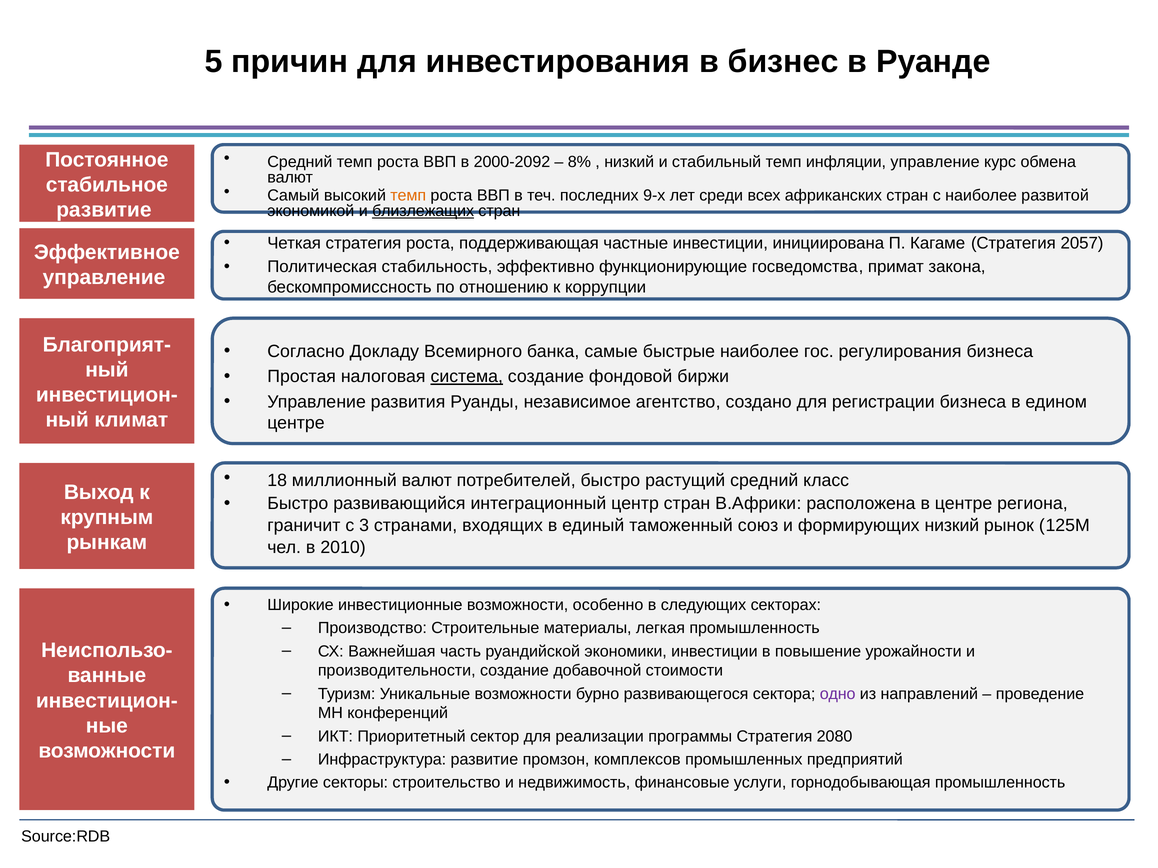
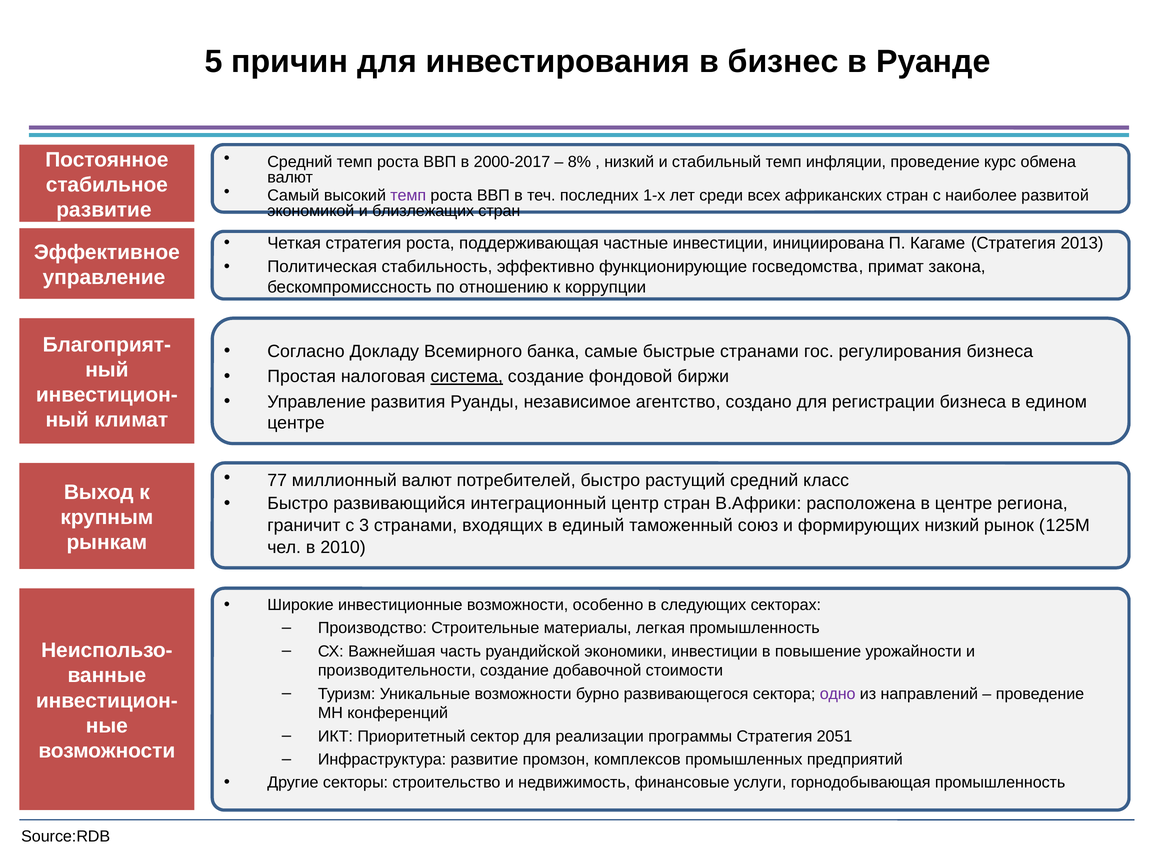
2000-2092: 2000-2092 -> 2000-2017 (512, 162)
инфляции управление: управление -> проведение (935, 162)
темп colour: orange -> purple (408, 196)
9-х: 9-х -> 1-х (654, 196)
близлежащих underline: present -> none (423, 211)
2057: 2057 -> 2013 (1082, 243)
быстрые наиболее: наиболее -> странами (759, 352)
18: 18 -> 77 (277, 481)
2080: 2080 -> 2051 (835, 737)
